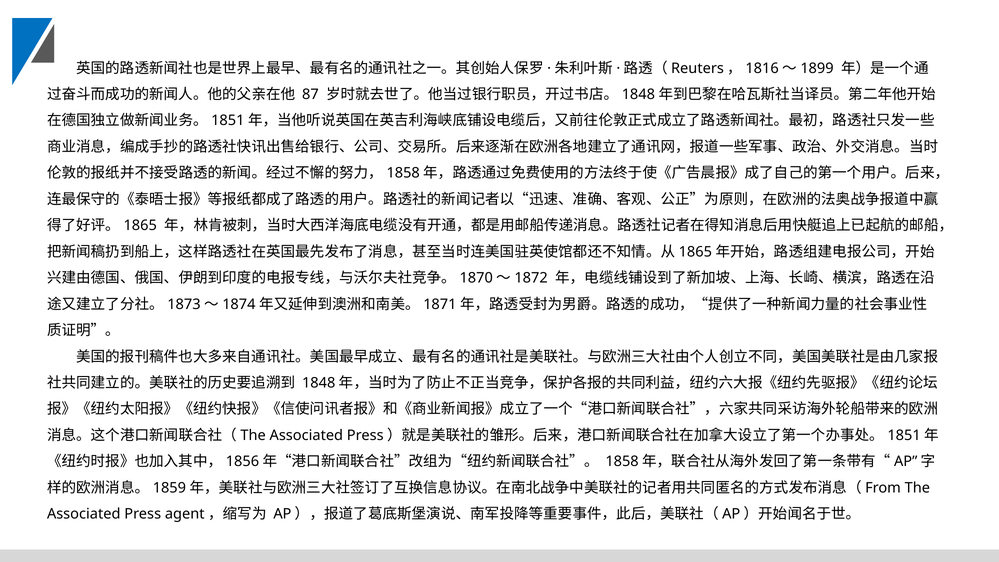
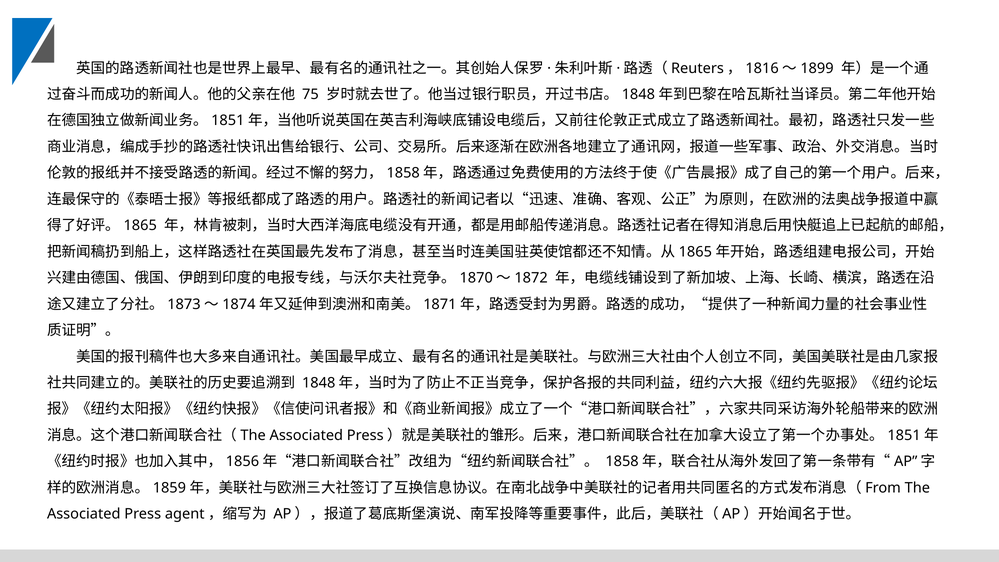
87: 87 -> 75 (310, 94)
